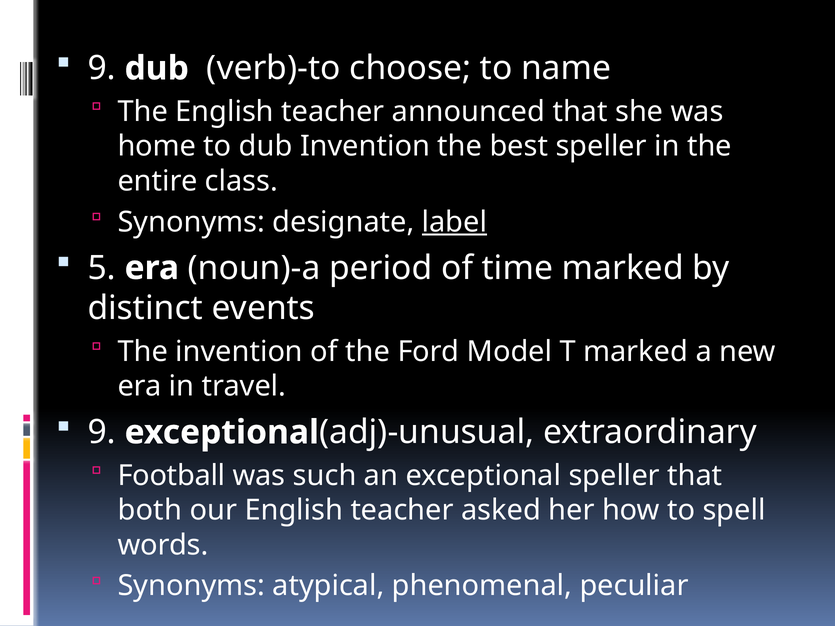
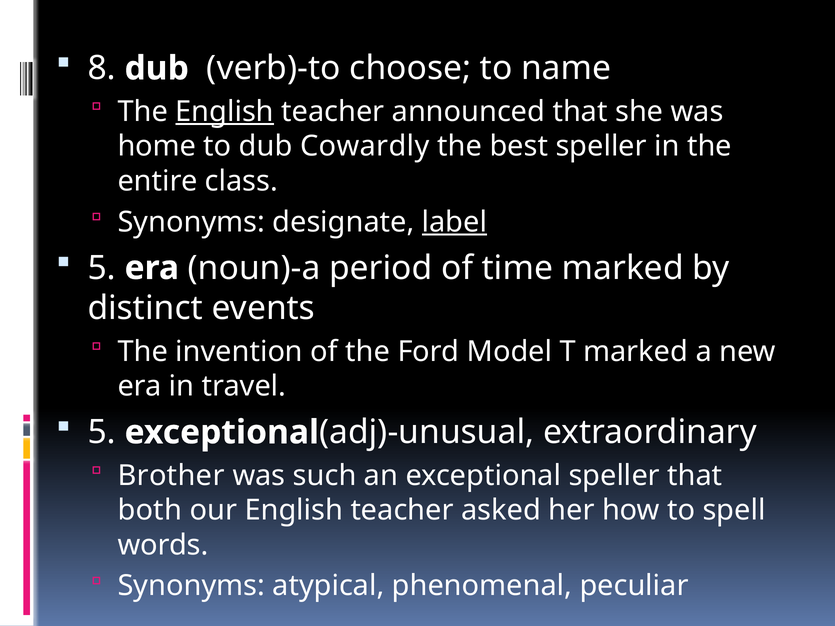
9: 9 -> 8 (102, 68)
English underline: none -> present (225, 112)
dub Invention: Invention -> Cowardly (365, 146)
9: 9 -> 5 (102, 432)
Football: Football -> Brother (171, 476)
